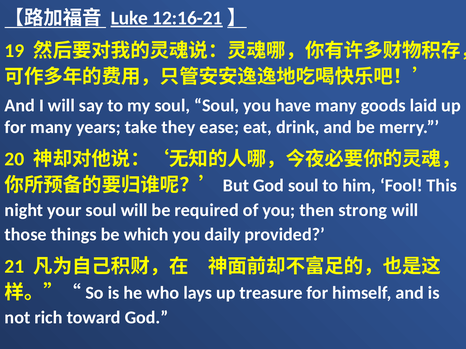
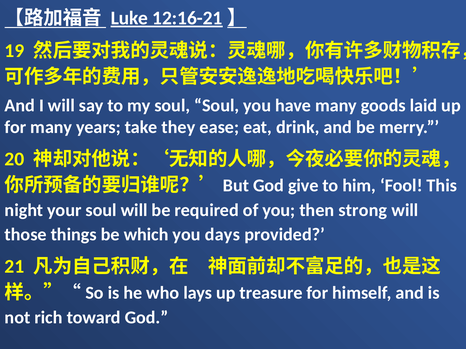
God soul: soul -> give (303, 186)
daily: daily -> days (222, 235)
